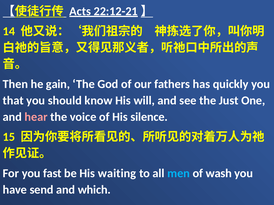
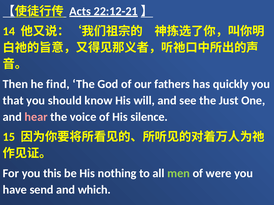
gain: gain -> find (58, 84)
fast: fast -> this (52, 174)
waiting: waiting -> nothing (117, 174)
men colour: light blue -> light green (179, 174)
wash: wash -> were (219, 174)
